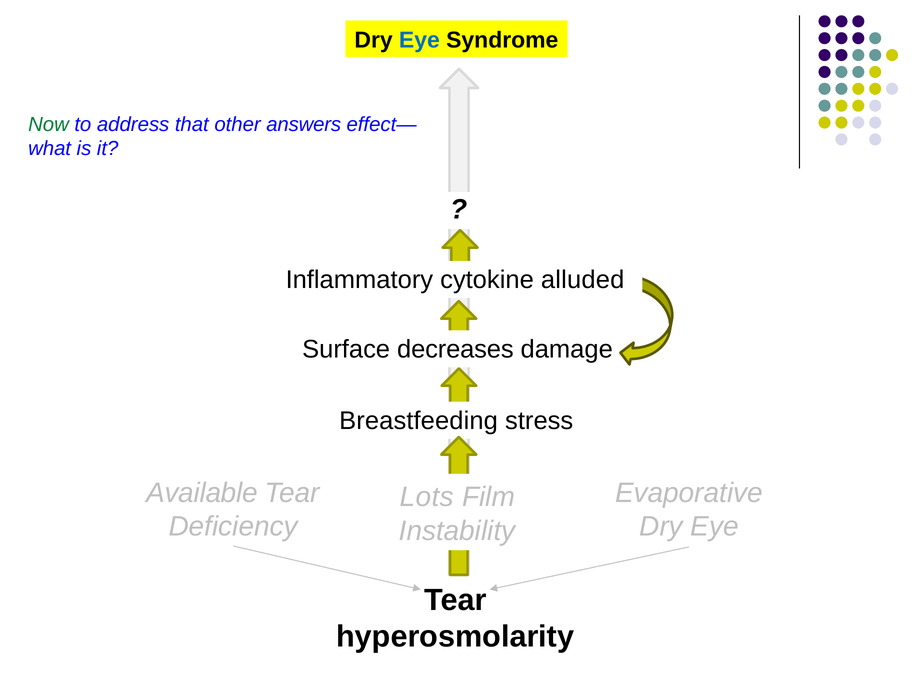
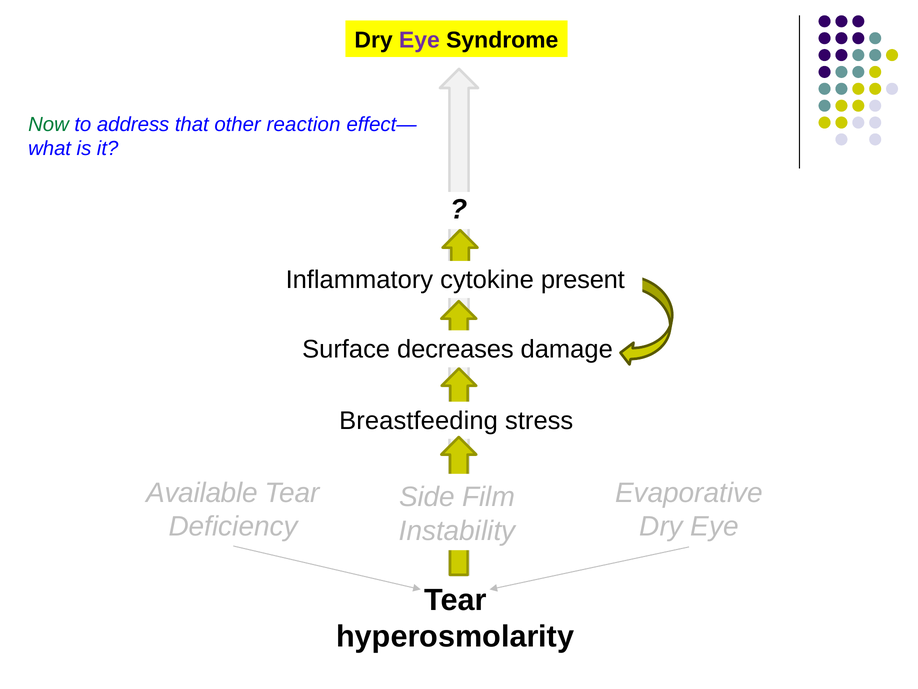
Eye colour: blue -> purple (419, 40)
answers: answers -> reaction (304, 124)
alluded: alluded -> present (583, 280)
Lots: Lots -> Side (427, 497)
